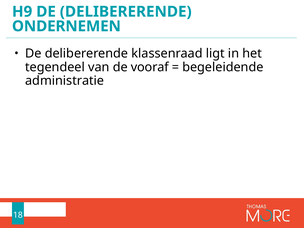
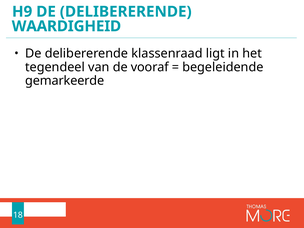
ONDERNEMEN: ONDERNEMEN -> WAARDIGHEID (66, 26)
administratie: administratie -> gemarkeerde (65, 81)
